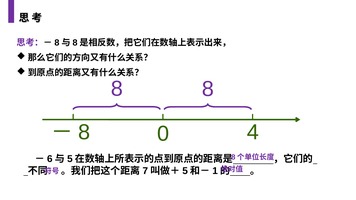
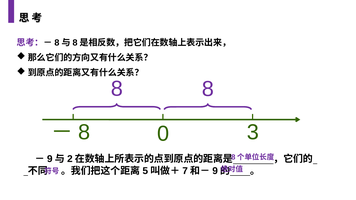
4: 4 -> 3 (253, 132)
6: 6 -> 9 (50, 159)
5: 5 -> 2 (70, 159)
7: 7 -> 5 (145, 171)
5: 5 -> 7 (185, 171)
1: 1 -> 9 (215, 171)
